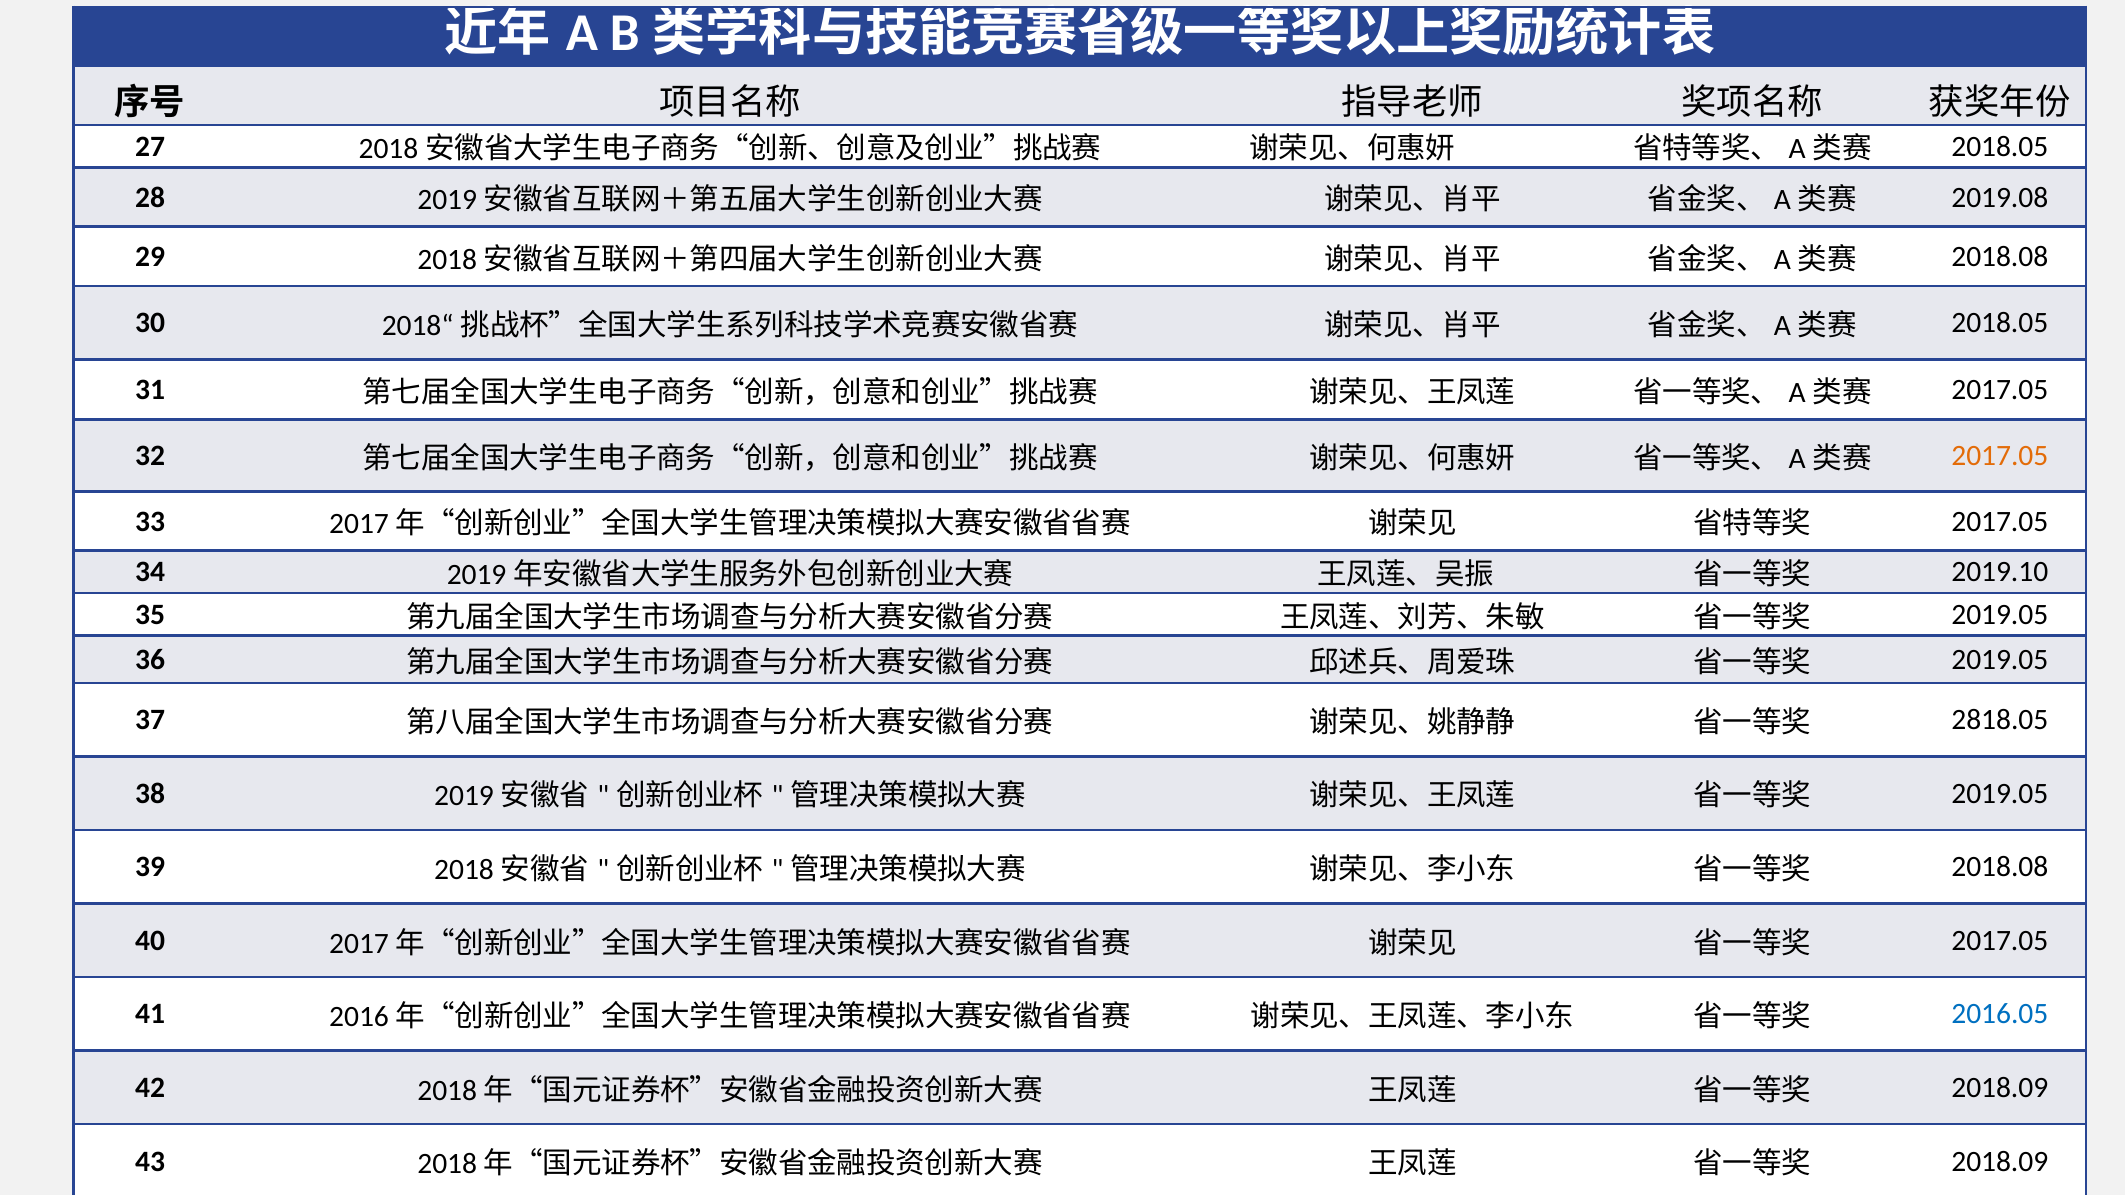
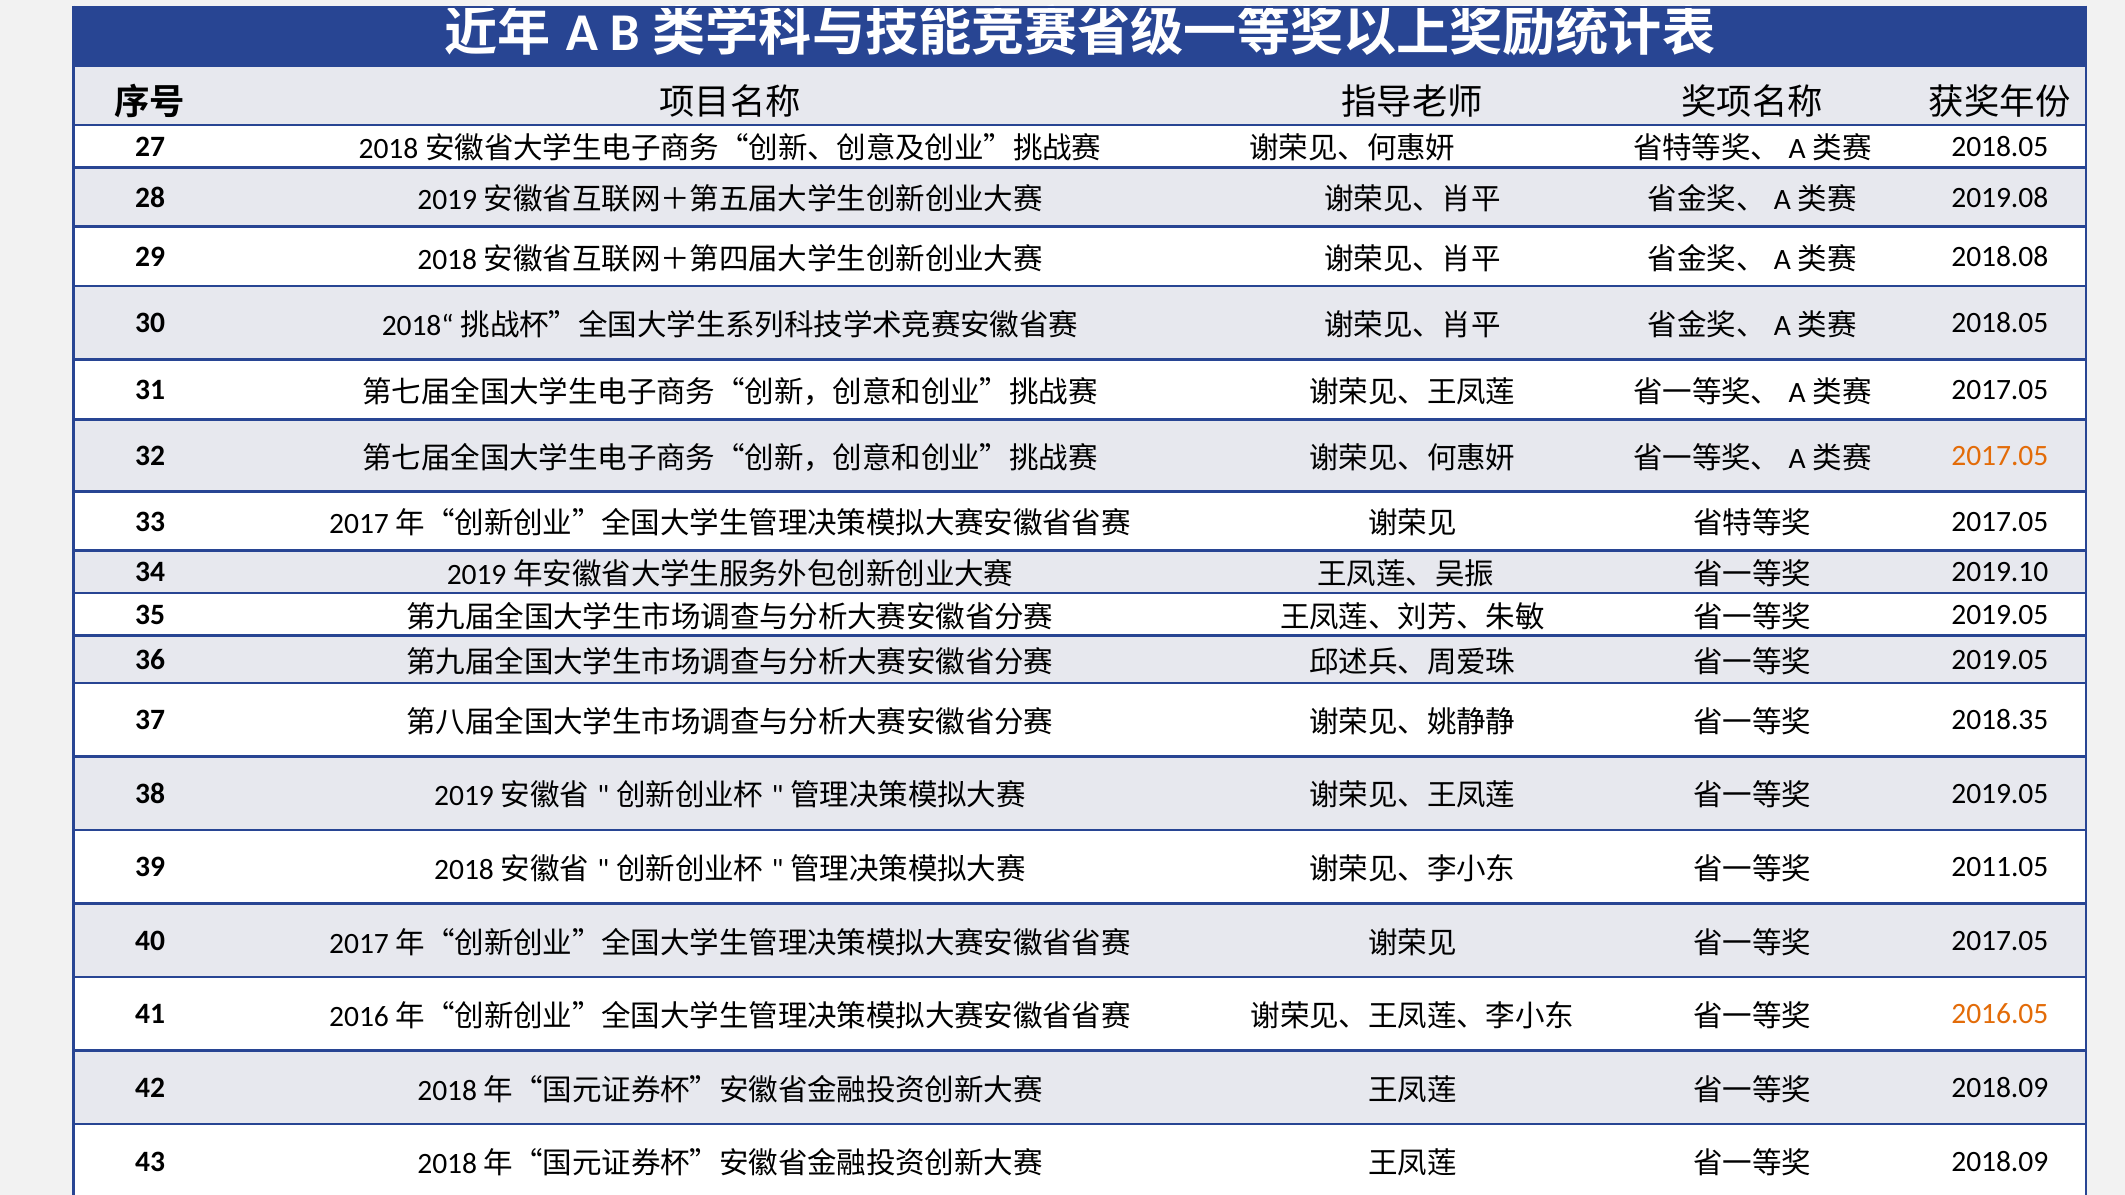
2818.05: 2818.05 -> 2018.35 (2000, 720)
2018.08: 2018.08 -> 2011.05 (2000, 867)
2016.05 colour: blue -> orange (2000, 1014)
